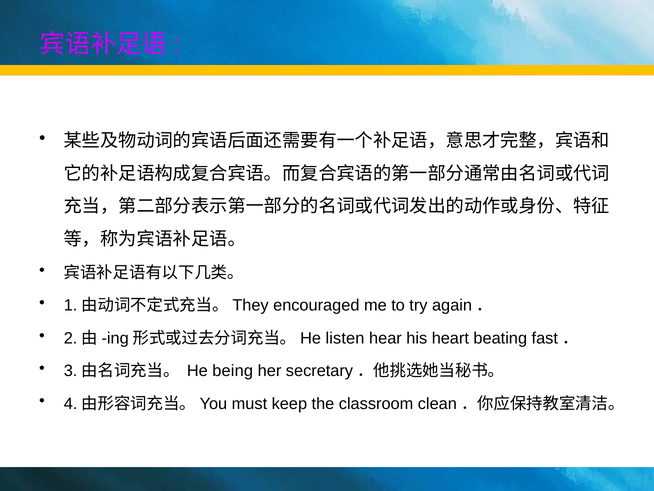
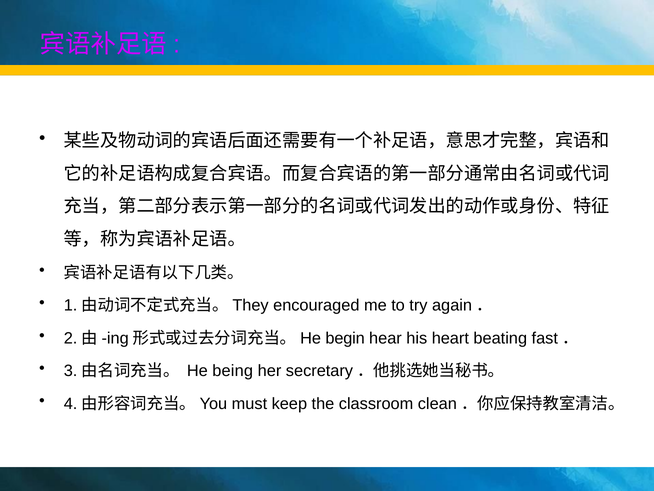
listen: listen -> begin (345, 338)
